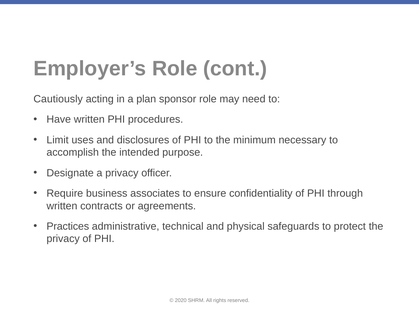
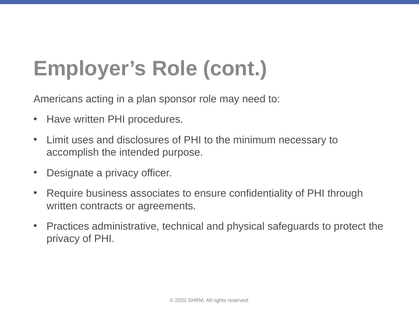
Cautiously: Cautiously -> Americans (58, 99)
